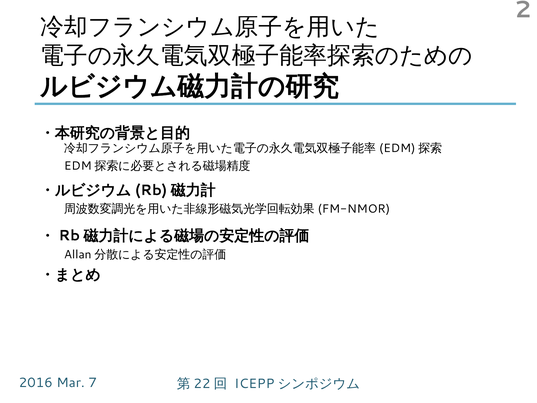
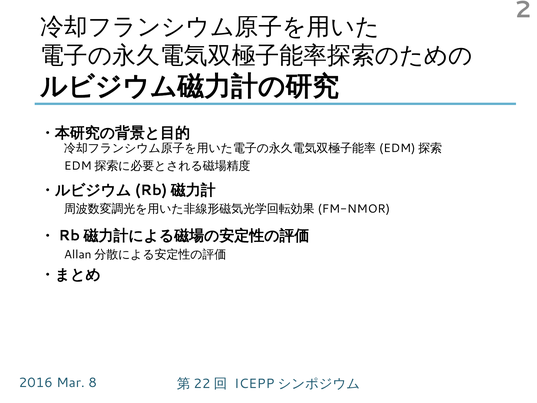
7: 7 -> 8 (93, 382)
